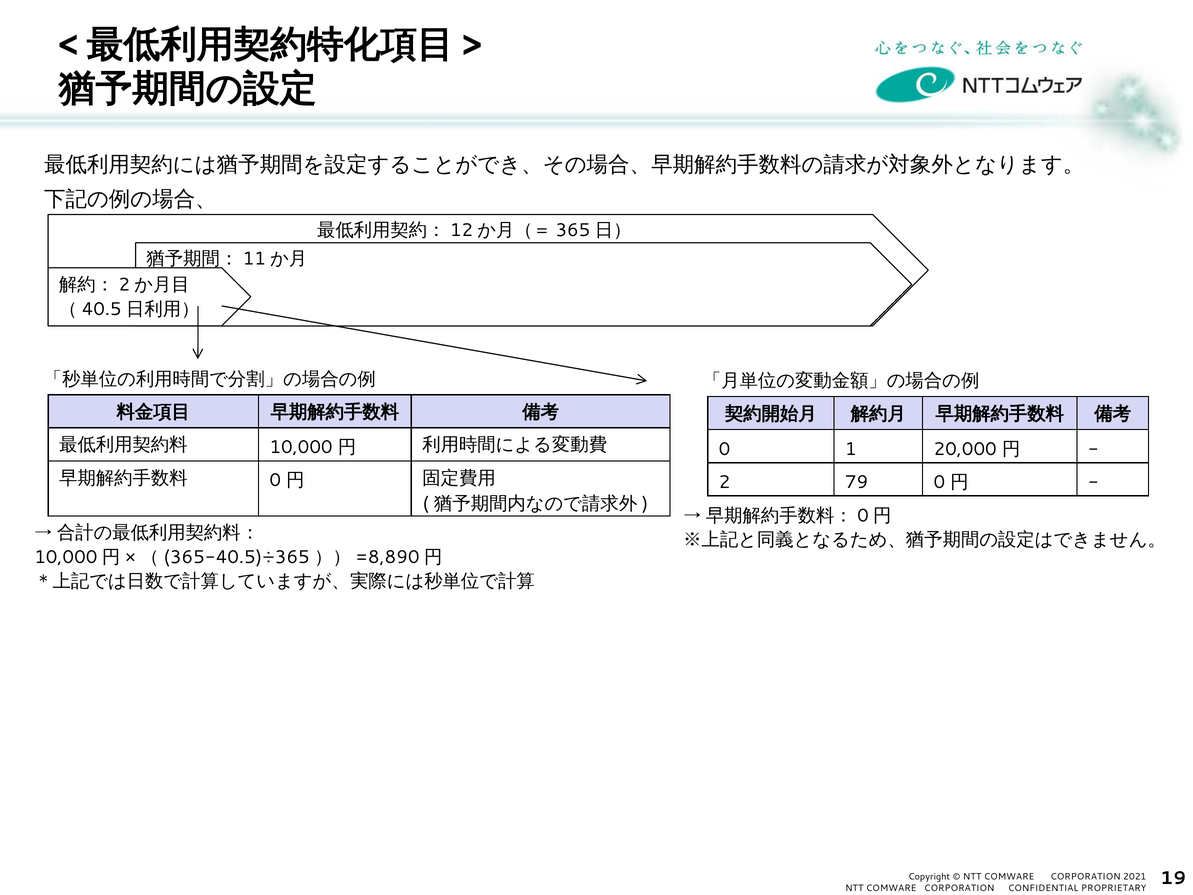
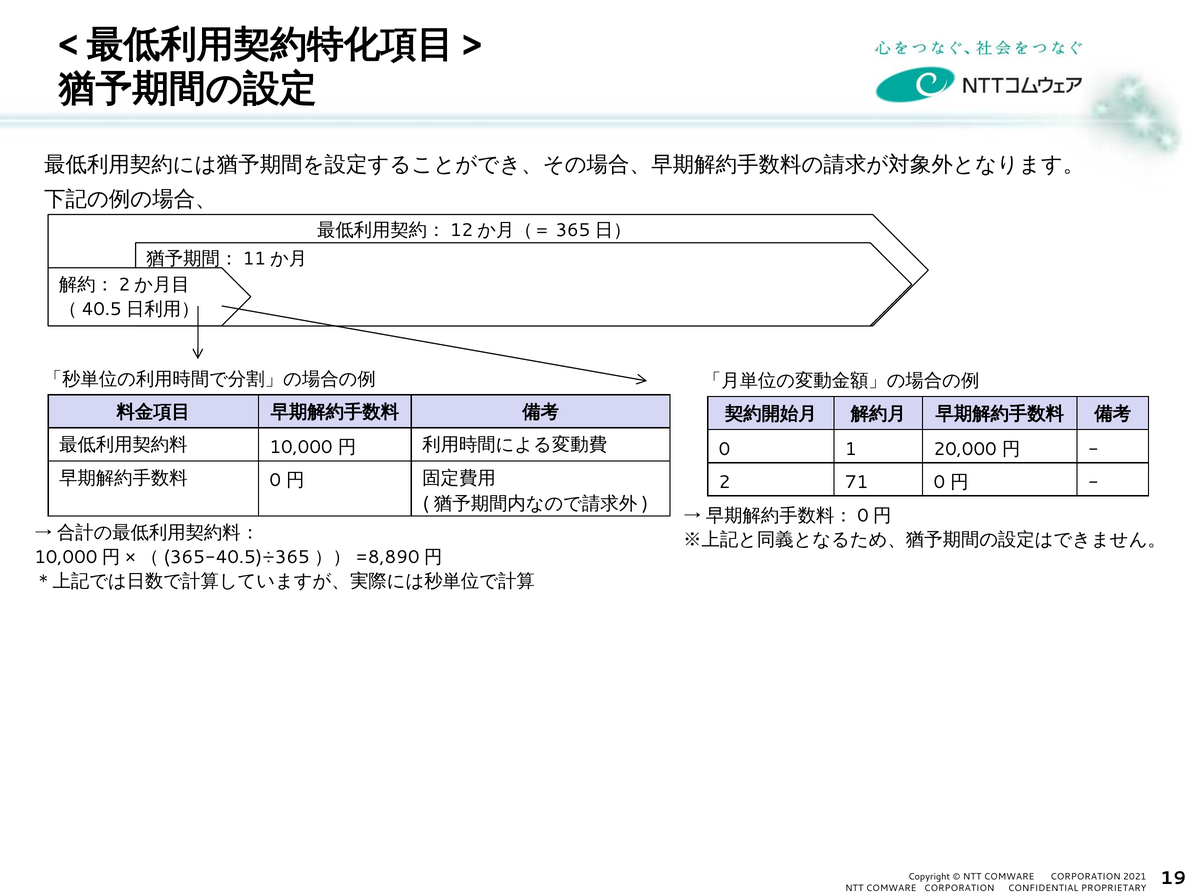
79: 79 -> 71 (857, 482)
